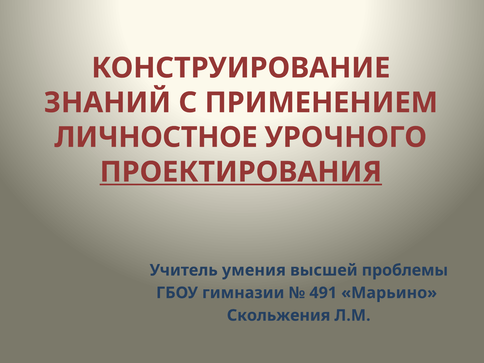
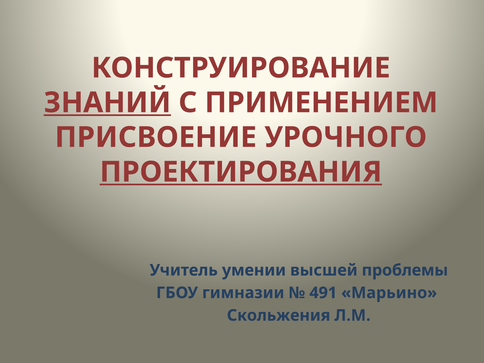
ЗНАНИЙ underline: none -> present (107, 103)
ЛИЧНОСТНОЕ: ЛИЧНОСТНОЕ -> ПРИСВОЕНИЕ (156, 137)
умения: умения -> умении (254, 270)
